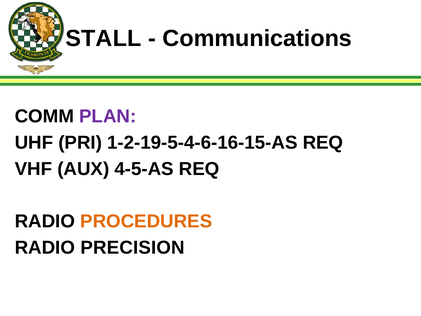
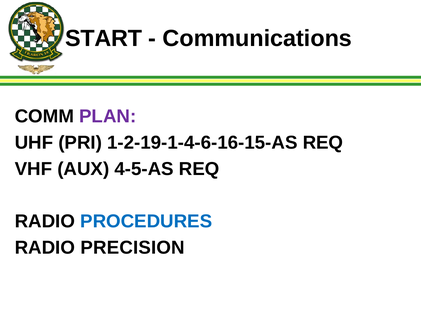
STALL: STALL -> START (104, 38)
1-2-19-5-4-6-16-15-AS: 1-2-19-5-4-6-16-15-AS -> 1-2-19-1-4-6-16-15-AS (202, 143)
PROCEDURES colour: orange -> blue (146, 221)
